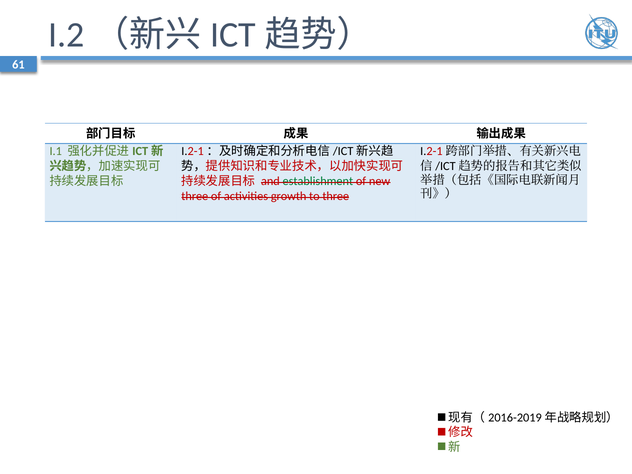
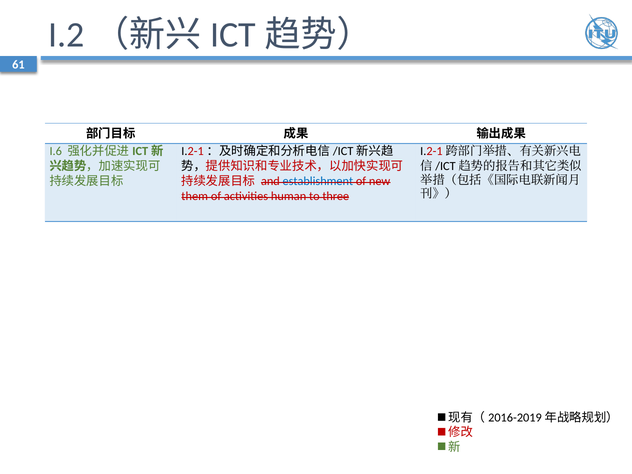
I.1: I.1 -> I.6 (56, 151)
establishment colour: green -> blue (318, 181)
three: three -> them (195, 196)
growth: growth -> human (289, 196)
